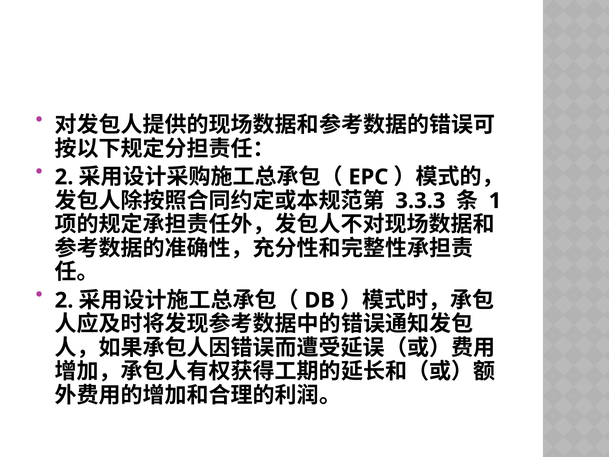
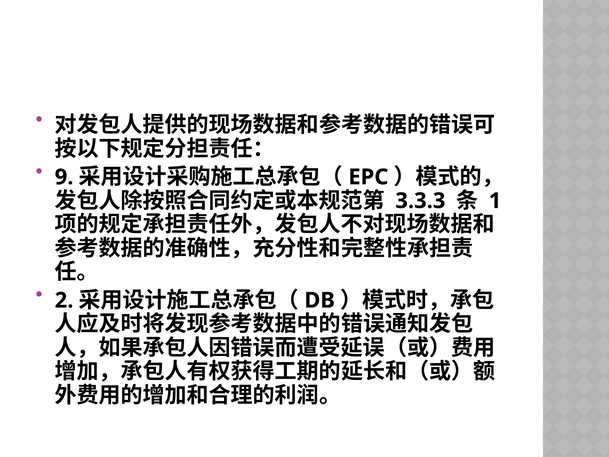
2: 2 -> 9 (64, 177)
